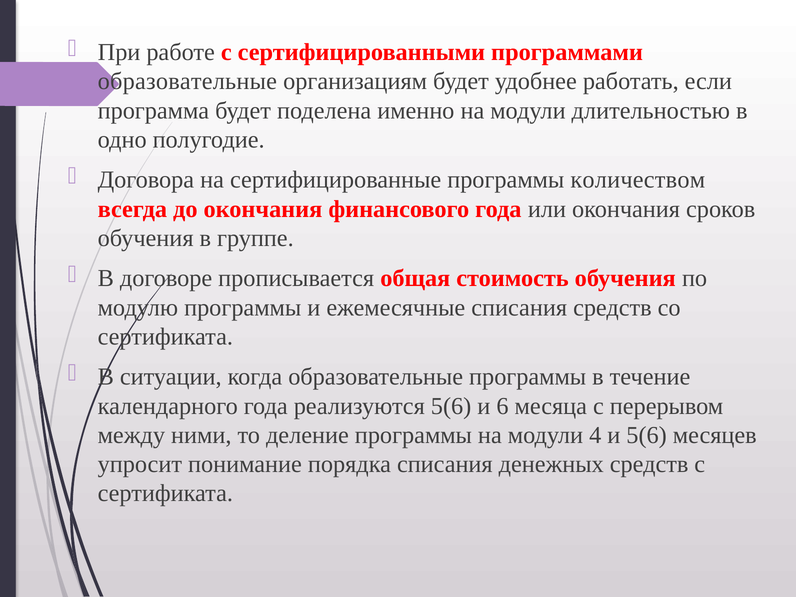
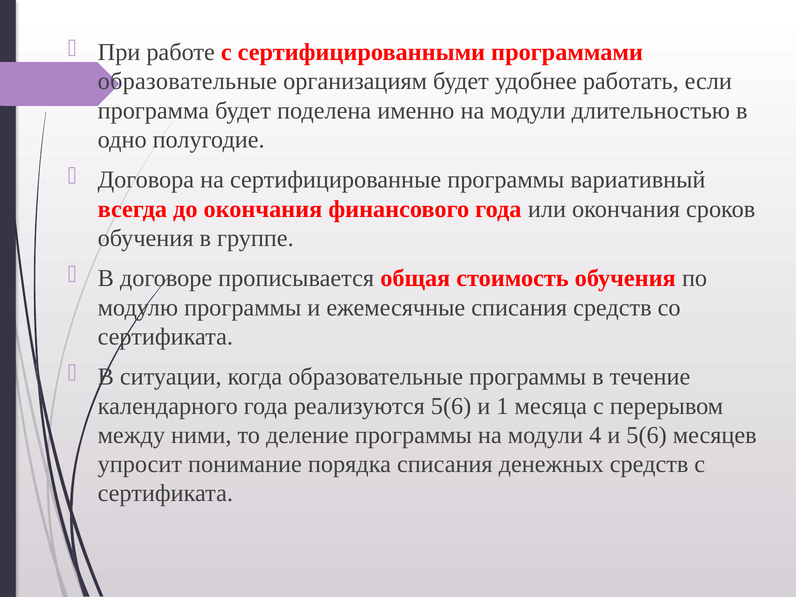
количеством: количеством -> вариативный (638, 180)
6: 6 -> 1 (503, 406)
